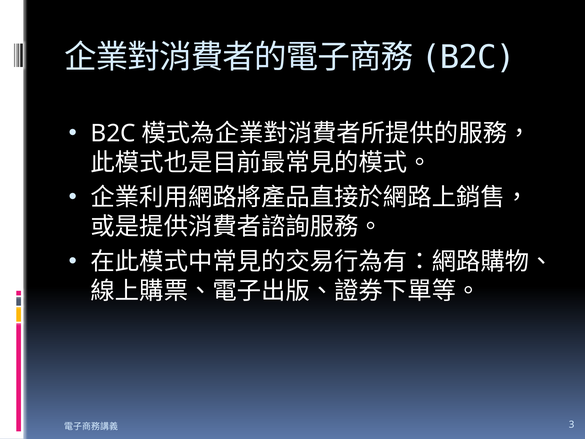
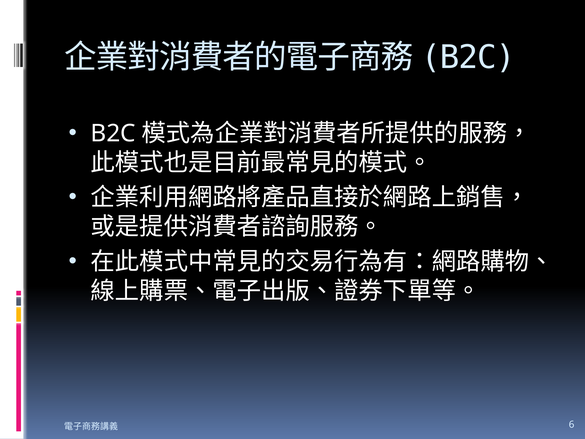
3: 3 -> 6 (572, 424)
